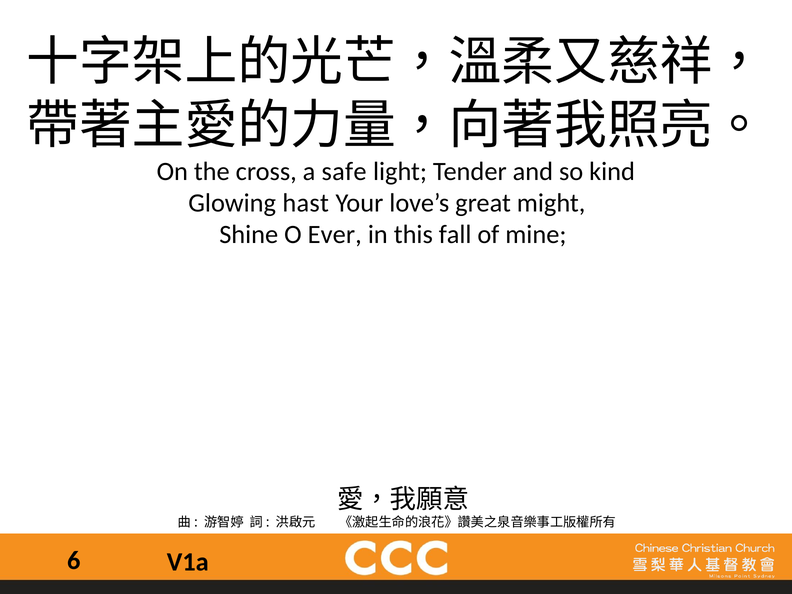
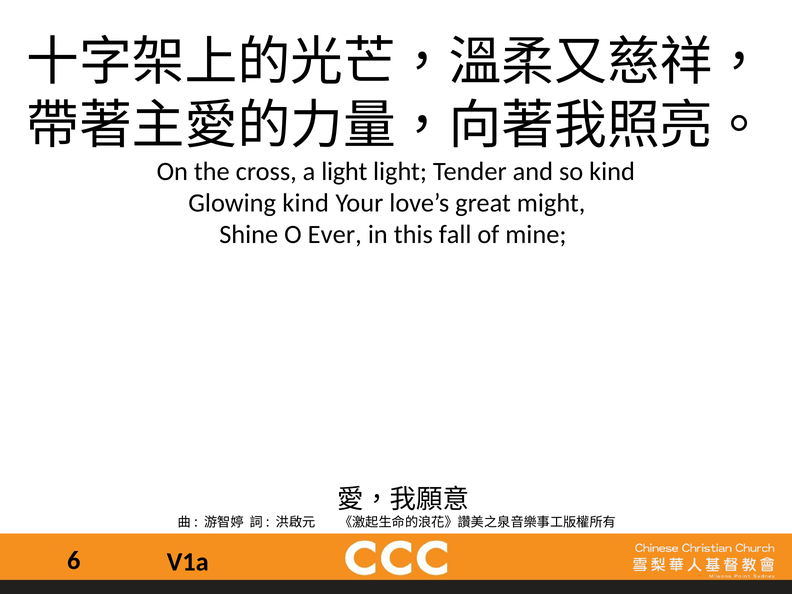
a safe: safe -> light (344, 171)
Glowing hast: hast -> kind (306, 203)
